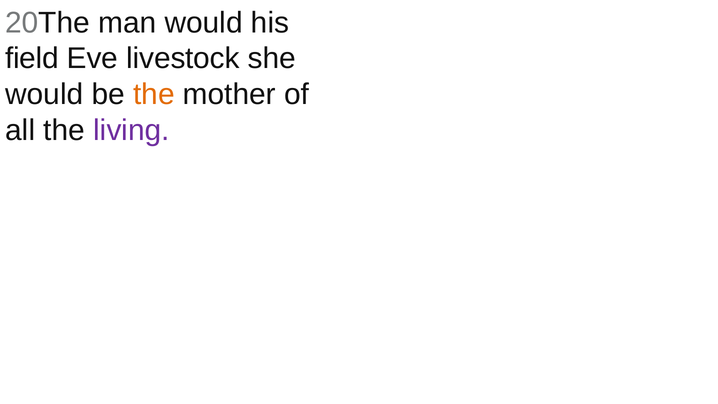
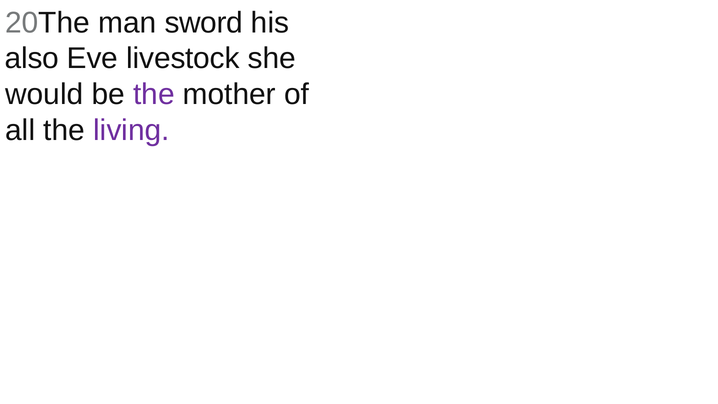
man would: would -> sword (204, 23)
field: field -> also (32, 59)
the colour: orange -> purple (154, 94)
